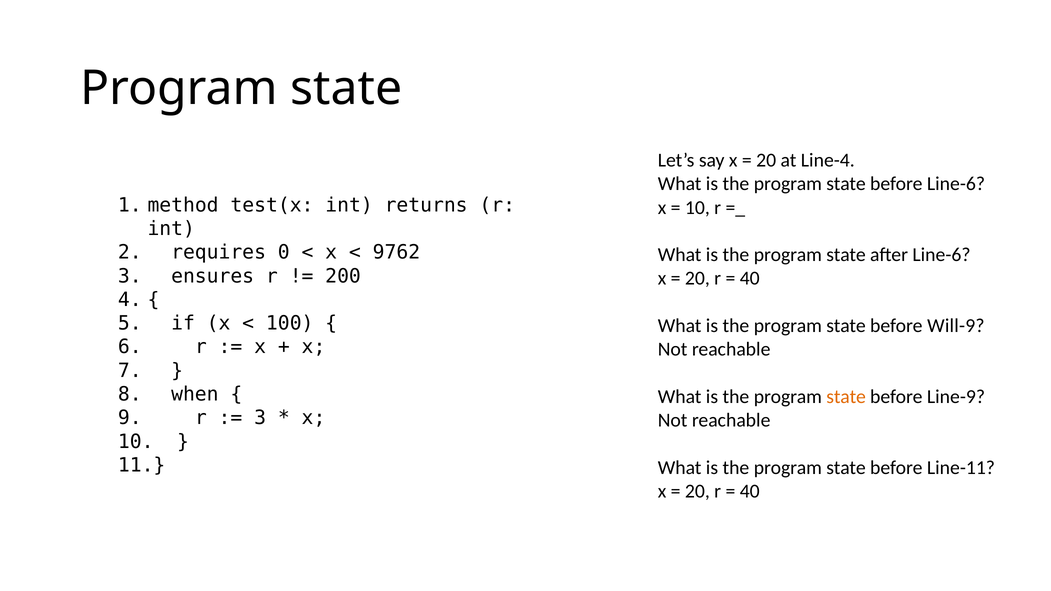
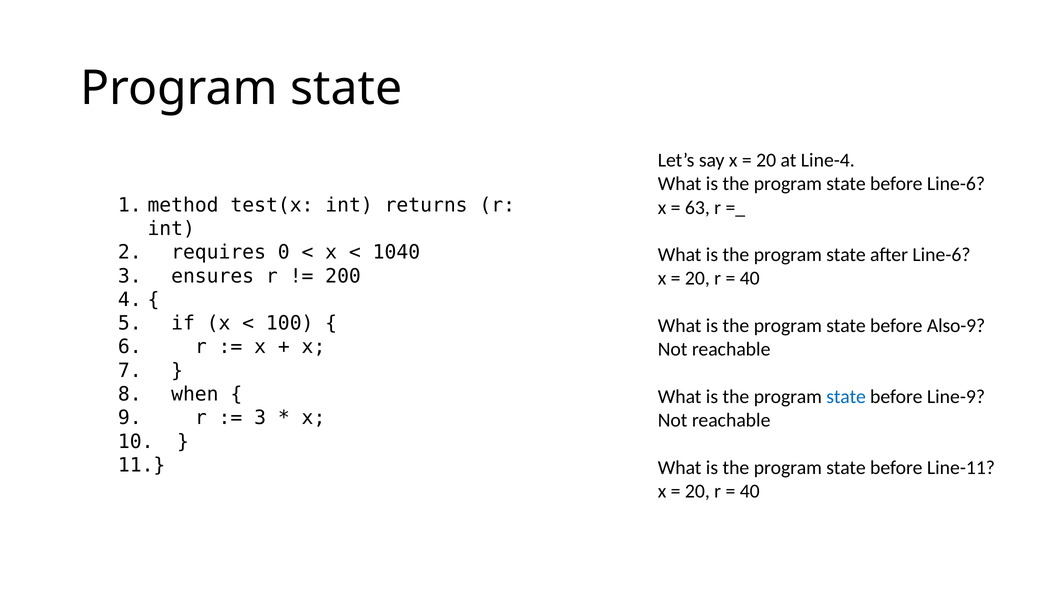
10: 10 -> 63 (697, 208)
9762: 9762 -> 1040 (396, 253)
Will-9: Will-9 -> Also-9 (956, 326)
state colour: orange -> blue (846, 397)
